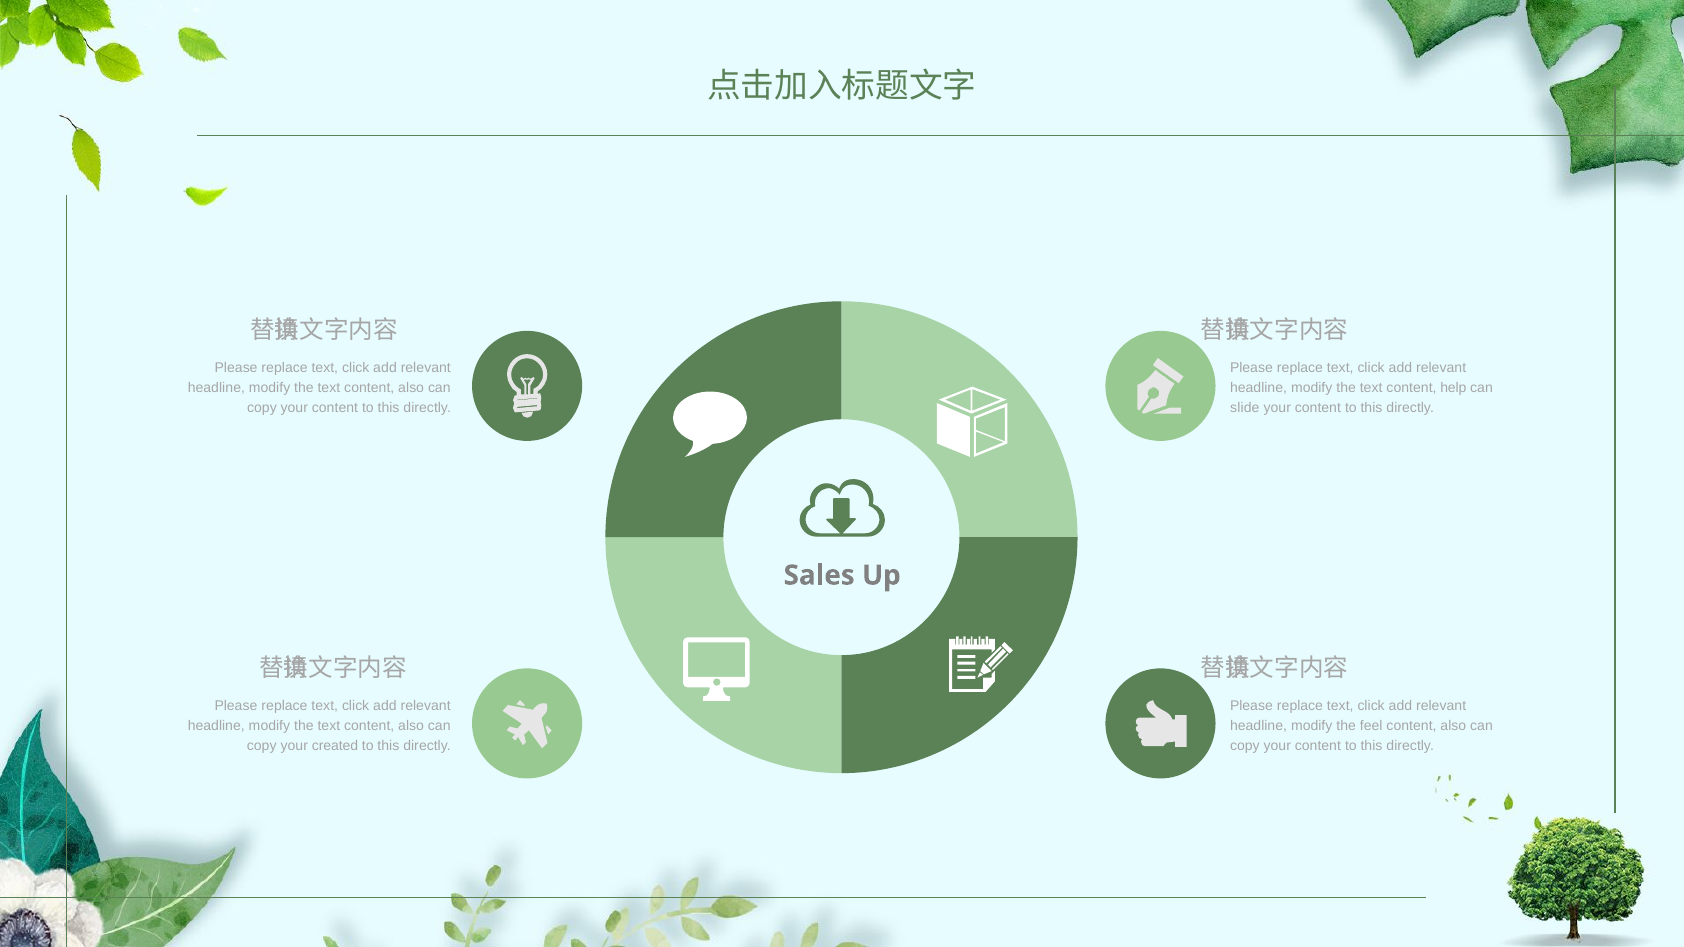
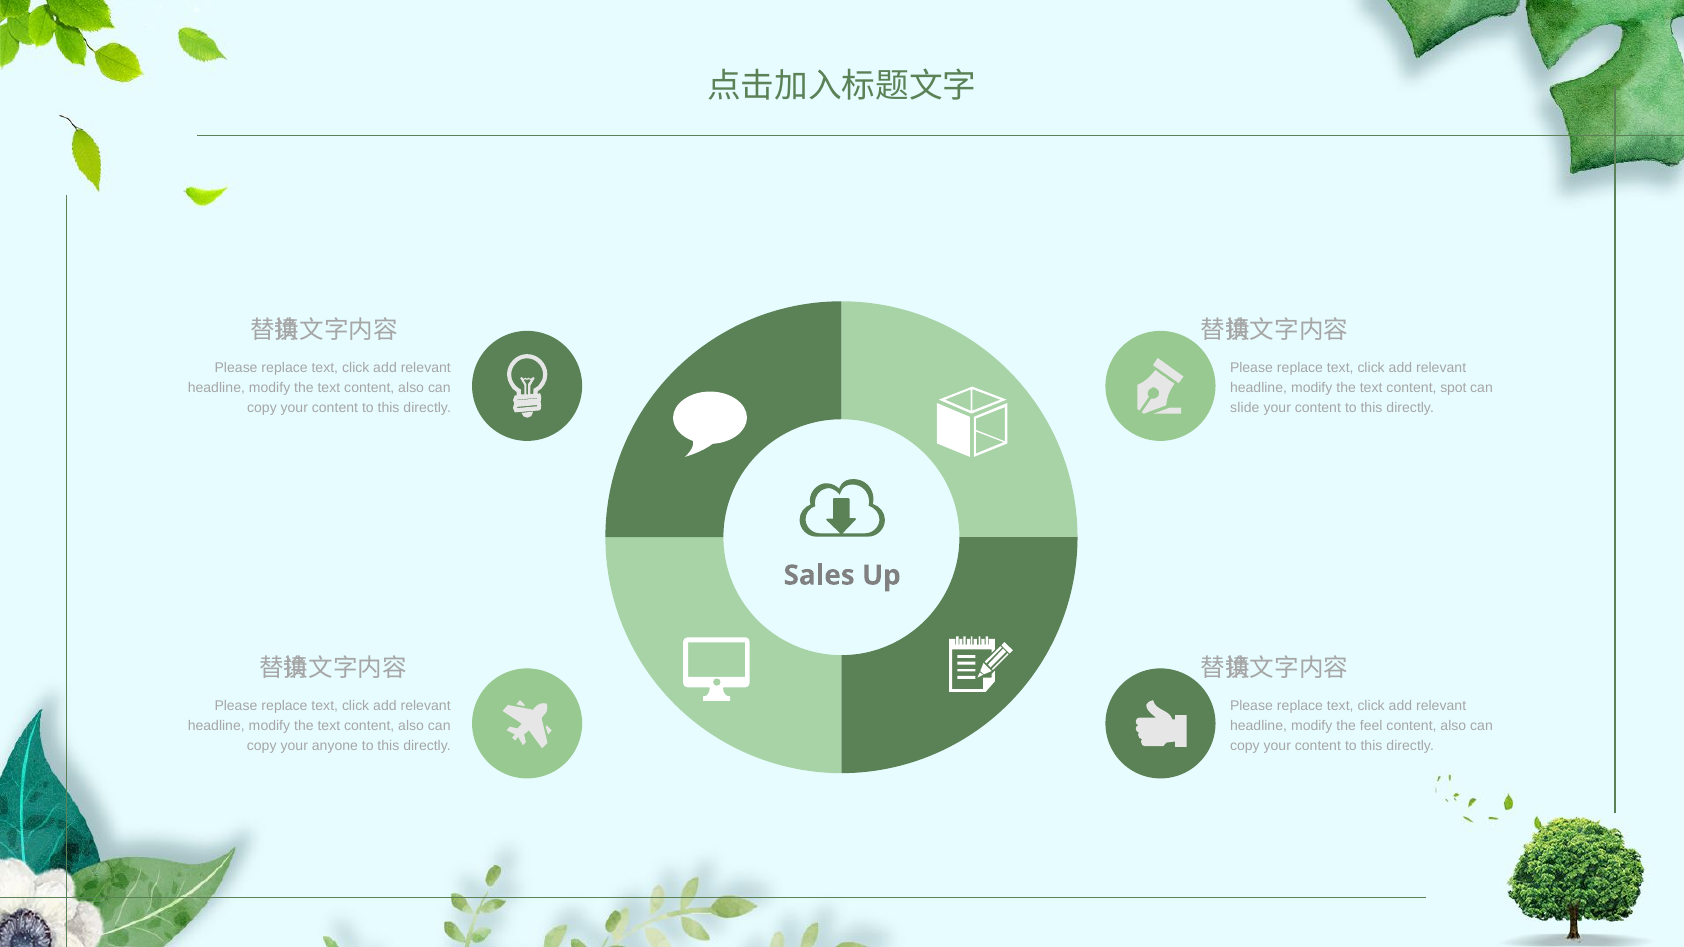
help: help -> spot (1453, 388)
created: created -> anyone (335, 746)
